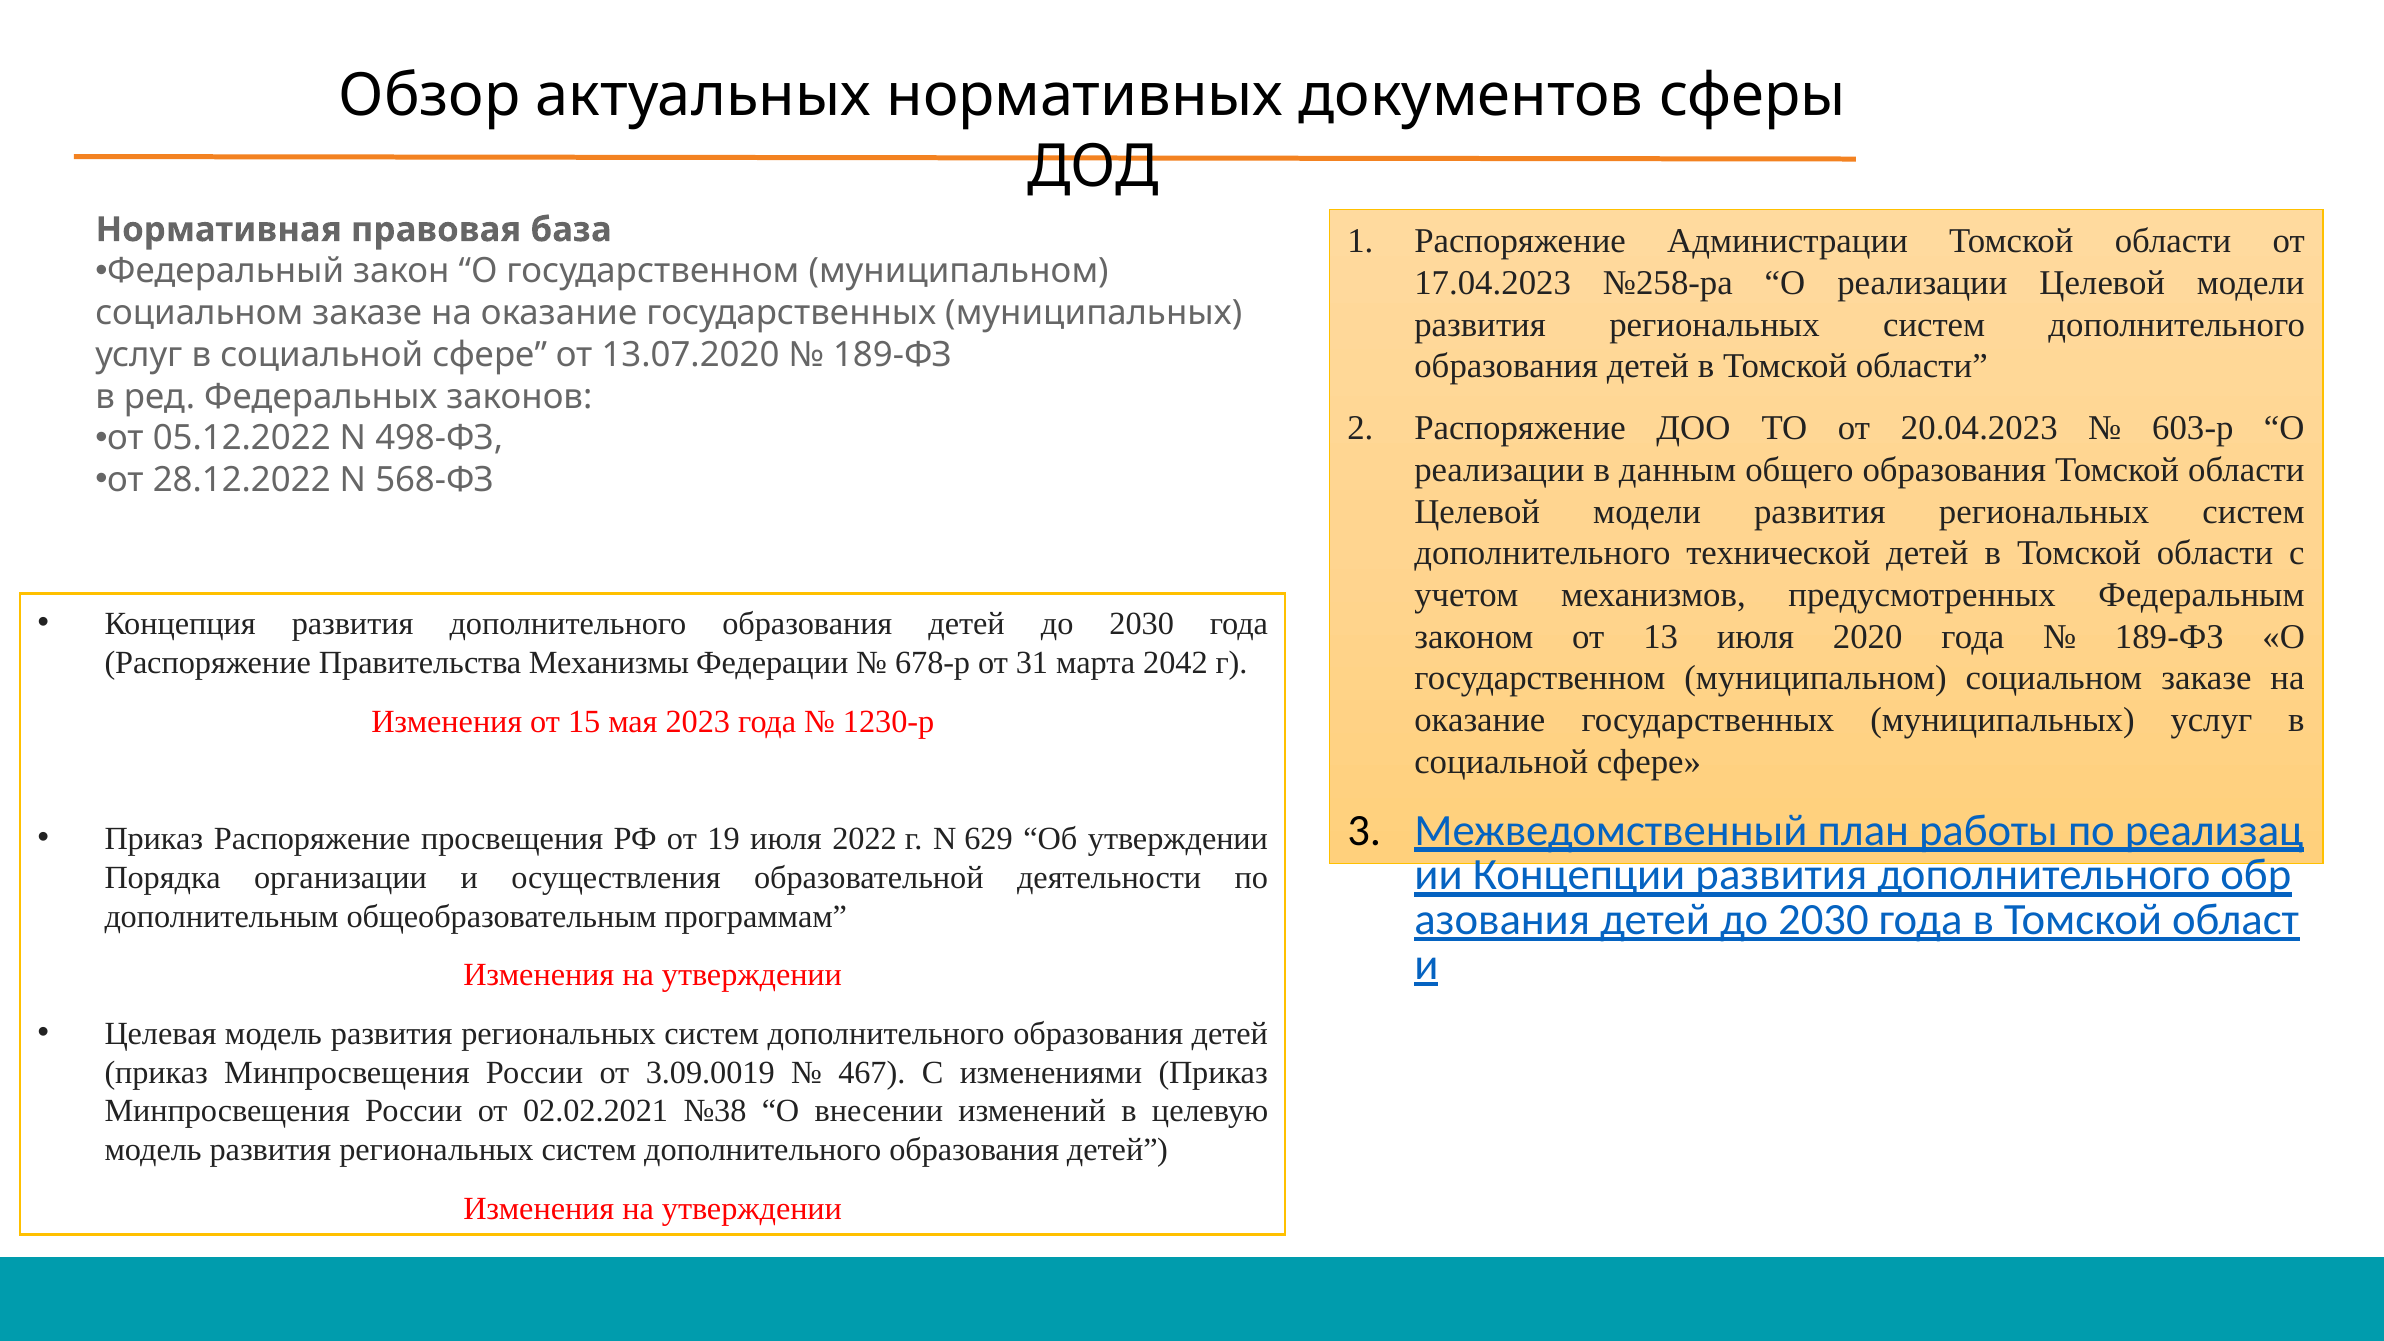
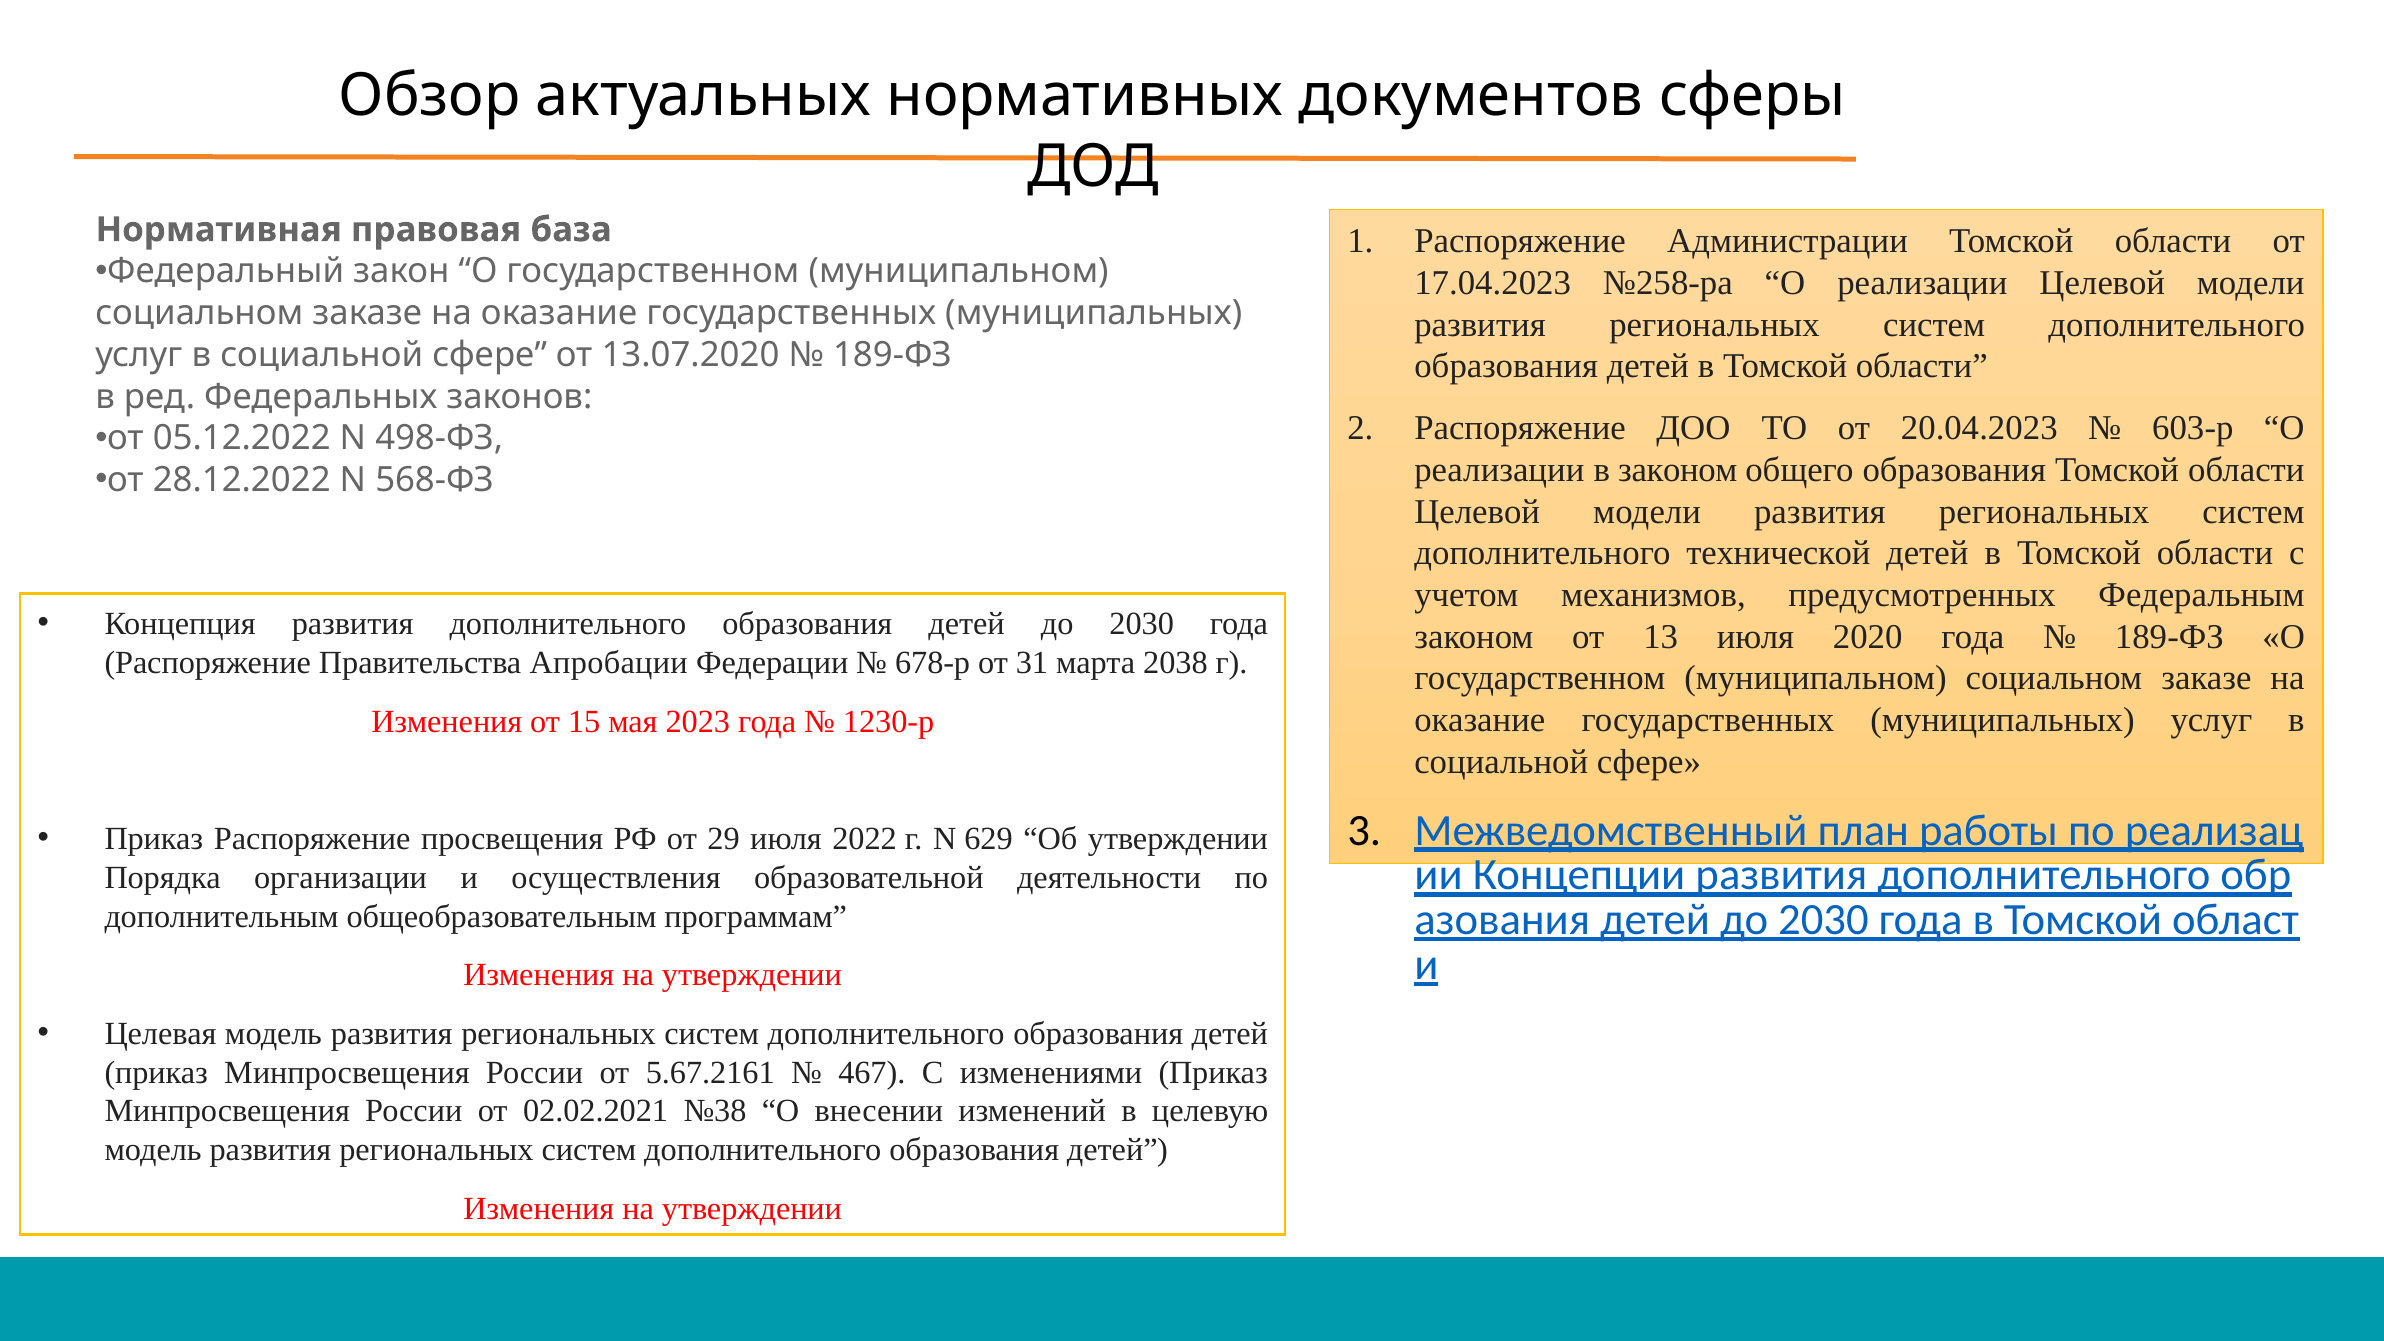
в данным: данным -> законом (1678, 470)
Механизмы: Механизмы -> Апробации (609, 663)
2042: 2042 -> 2038 (1175, 663)
19: 19 -> 29 (724, 839)
3.09.0019: 3.09.0019 -> 5.67.2161 (710, 1072)
